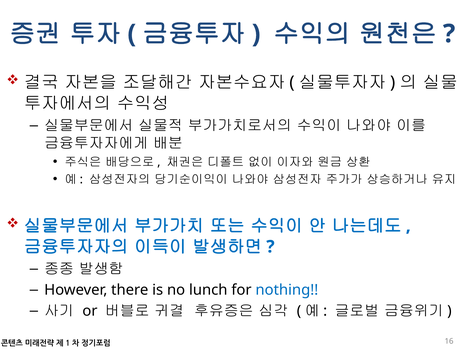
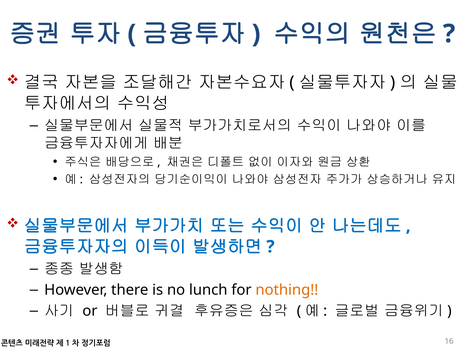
nothing colour: blue -> orange (287, 290)
